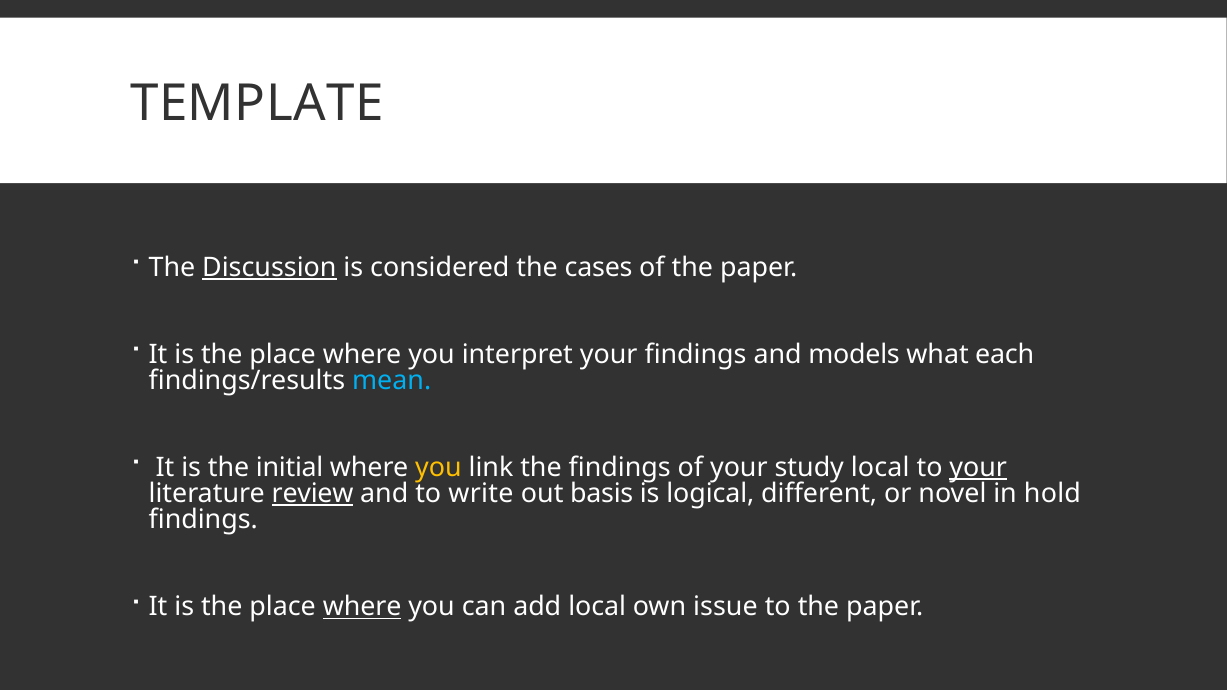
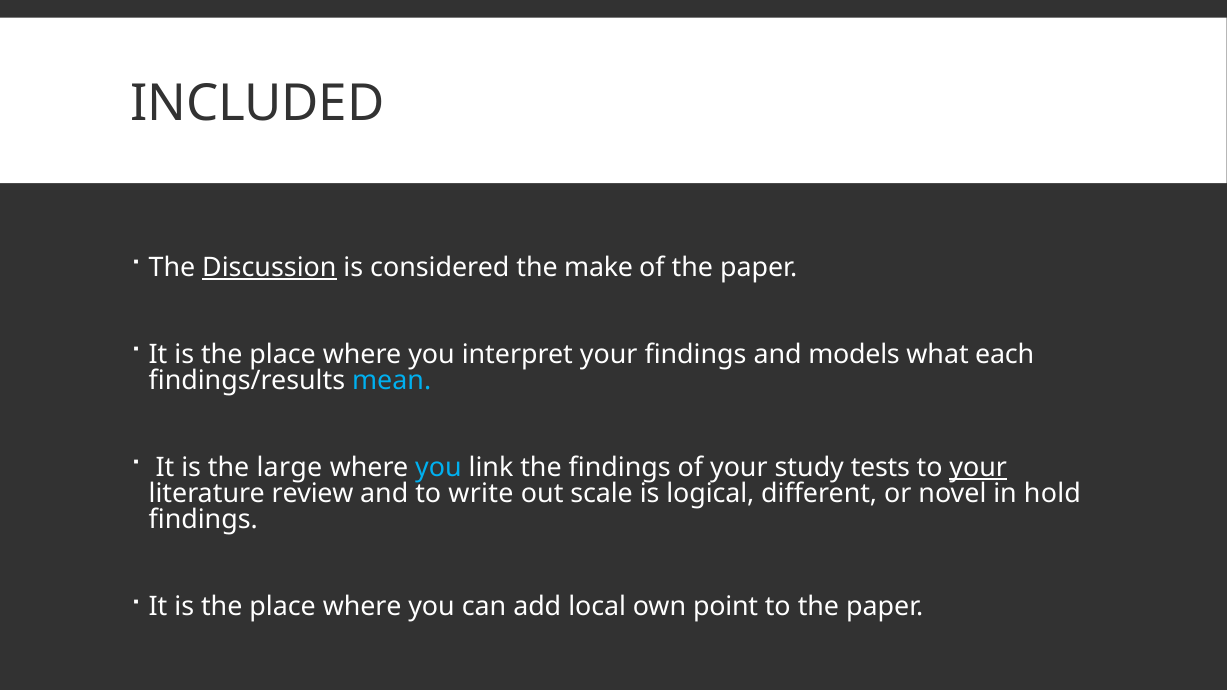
TEMPLATE: TEMPLATE -> INCLUDED (257, 103)
cases: cases -> make (599, 267)
initial: initial -> large (289, 468)
you colour: yellow -> light blue (438, 468)
study local: local -> tests (880, 468)
review underline: present -> none (313, 494)
basis: basis -> scale (602, 494)
where underline: present -> none (362, 607)
issue: issue -> point (726, 607)
